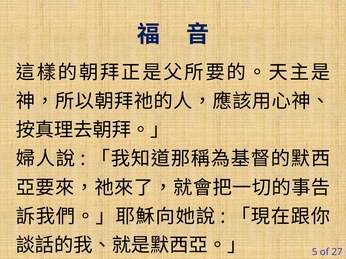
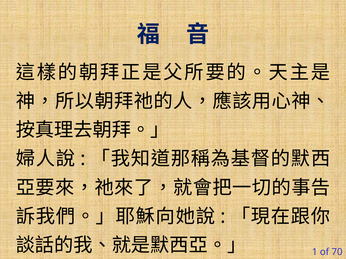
5: 5 -> 1 (315, 253)
27: 27 -> 70 (337, 253)
